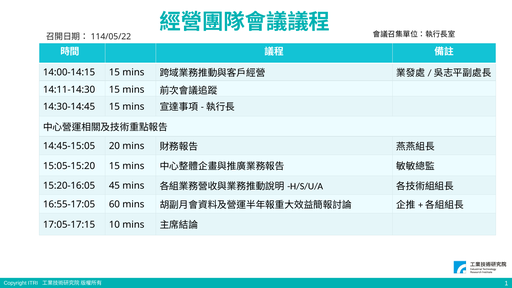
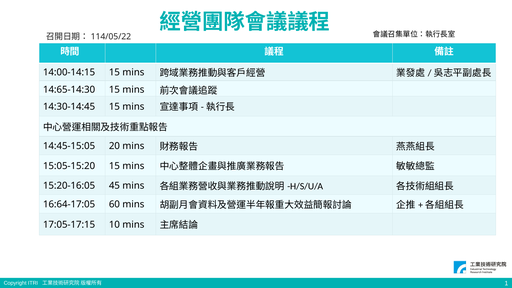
14:11-14:30: 14:11-14:30 -> 14:65-14:30 (69, 90)
16:55-17:05: 16:55-17:05 -> 16:64-17:05 (69, 204)
